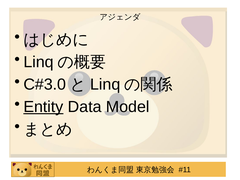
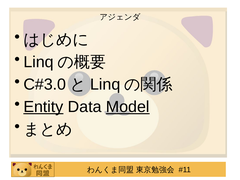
Model underline: none -> present (128, 107)
